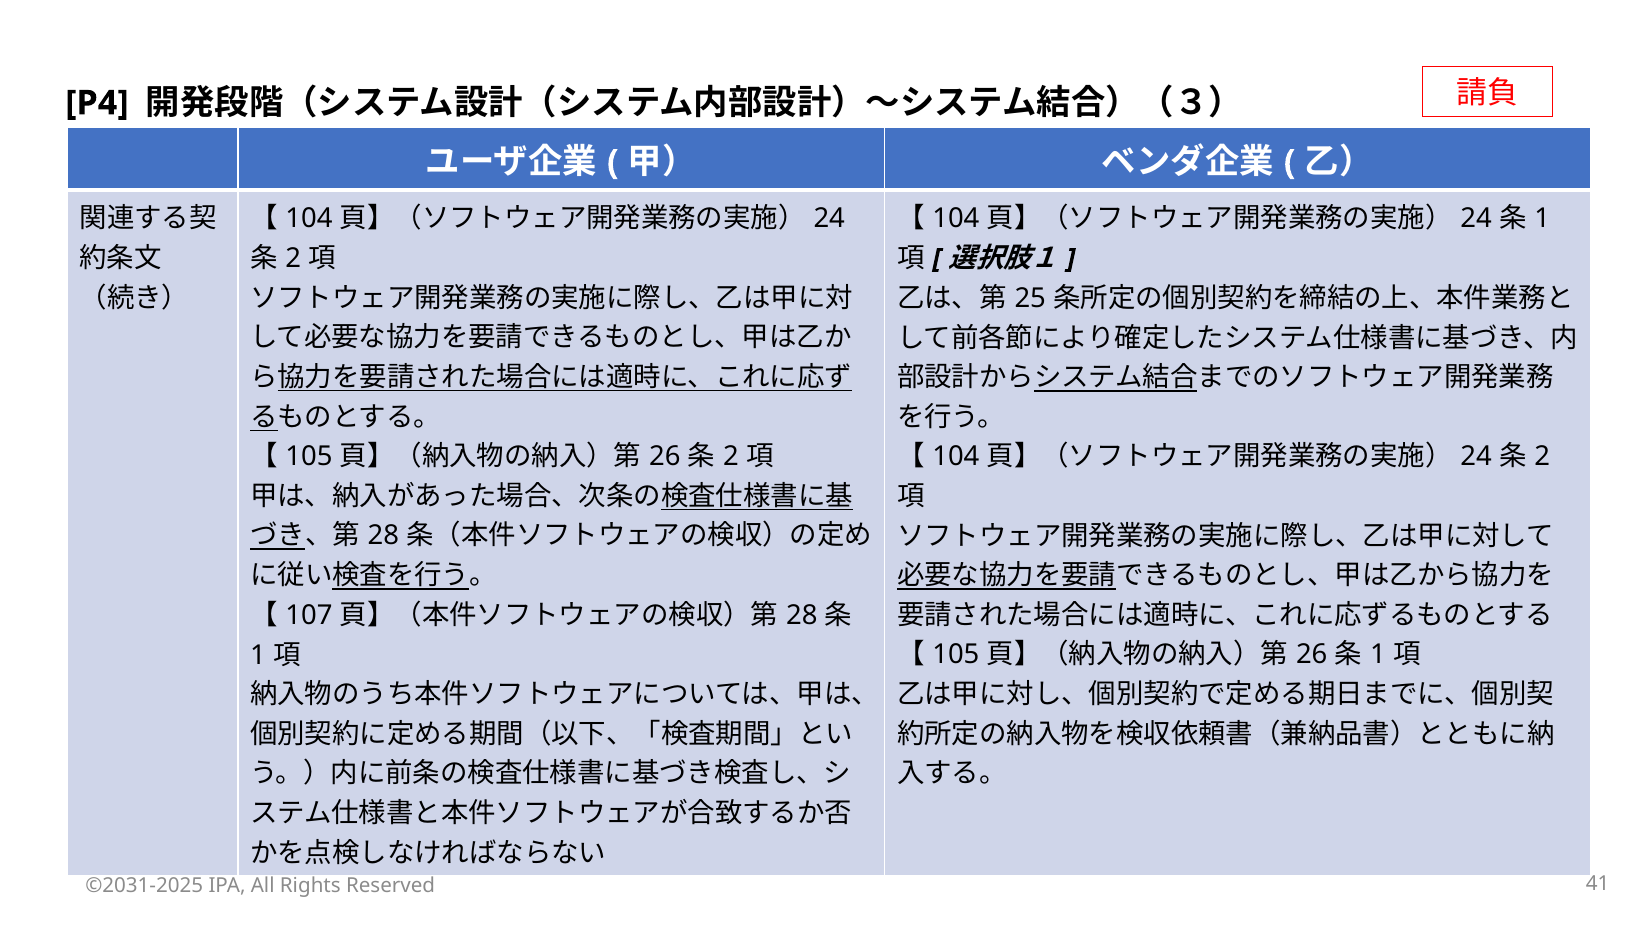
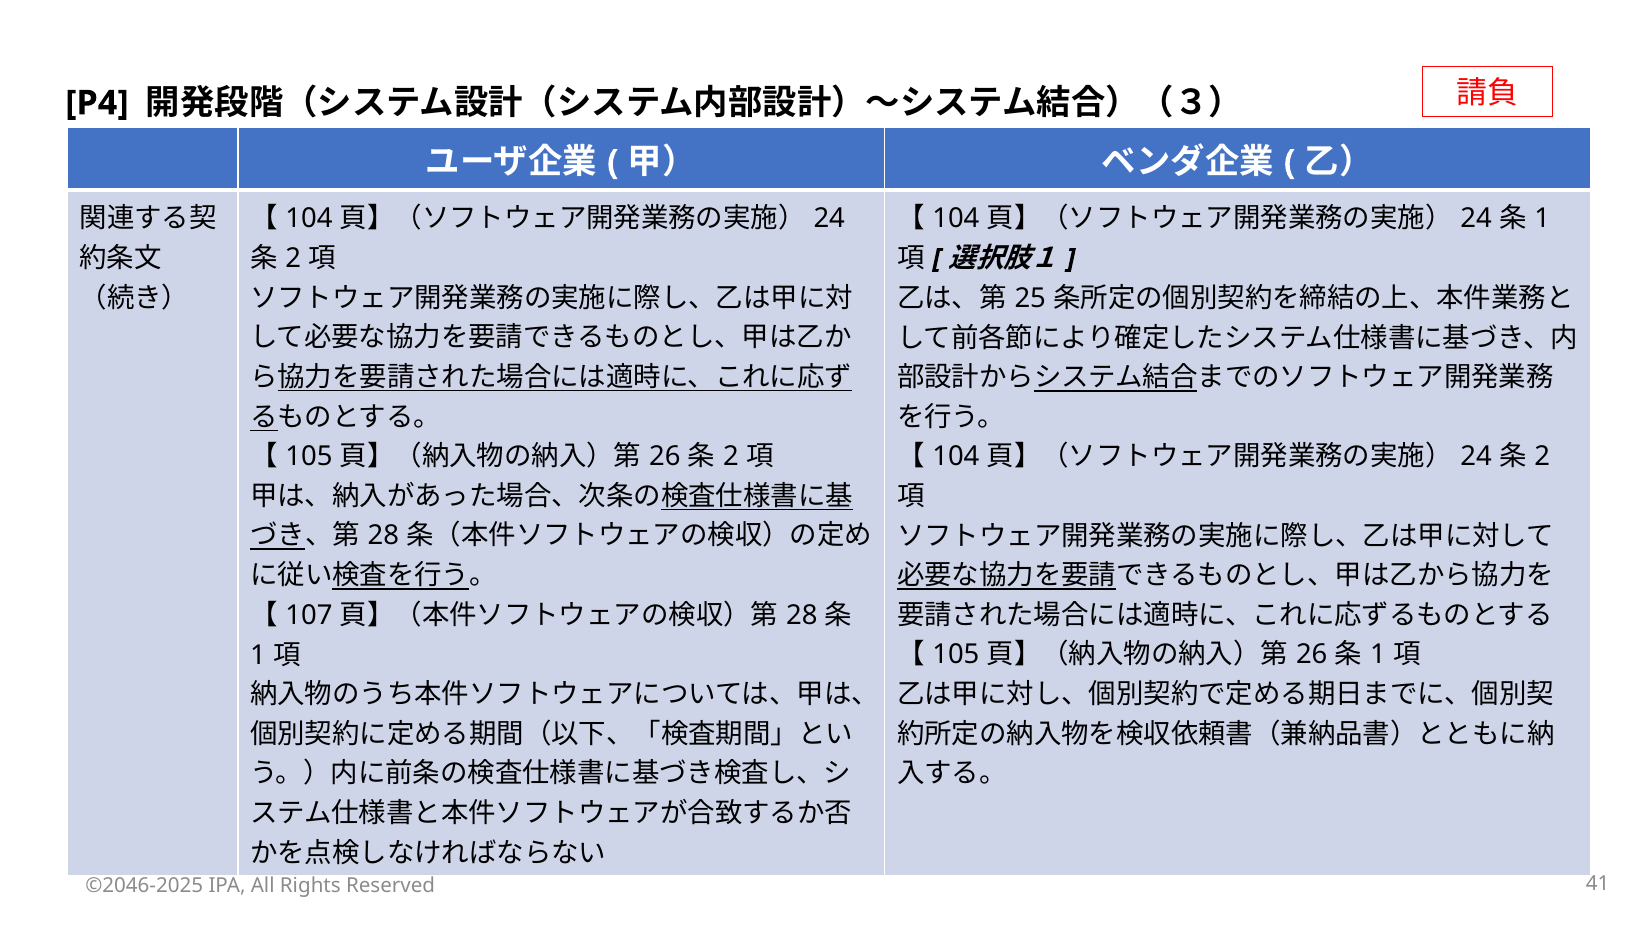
©2031-2025: ©2031-2025 -> ©2046-2025 (144, 885)
